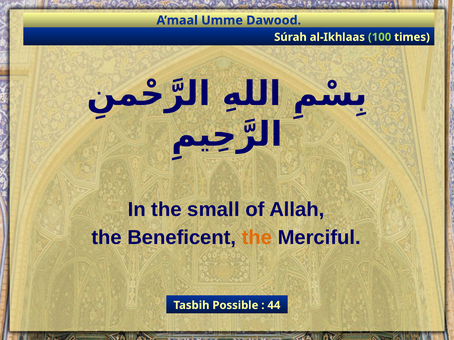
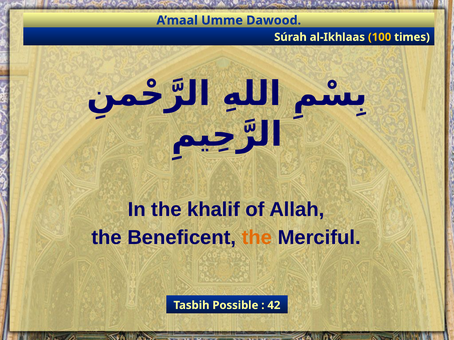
100 colour: light green -> yellow (380, 37)
small: small -> khalif (214, 210)
44: 44 -> 42 (274, 306)
